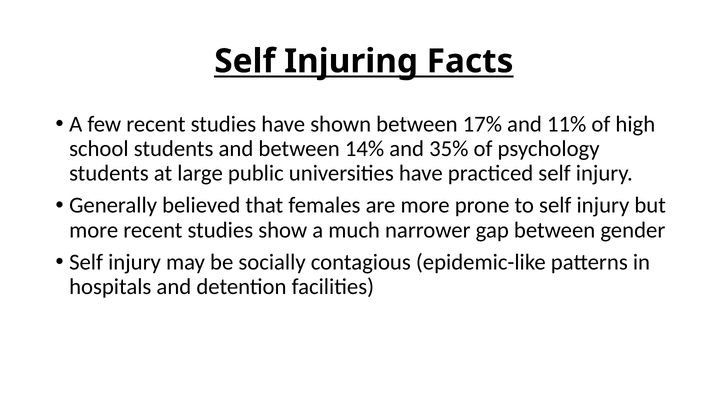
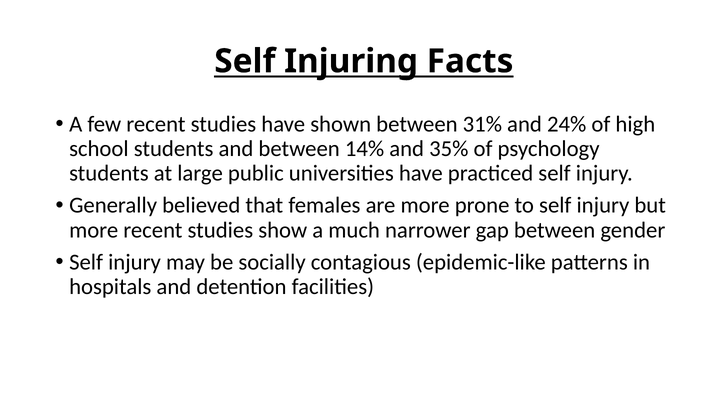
17%: 17% -> 31% (482, 124)
11%: 11% -> 24% (567, 124)
